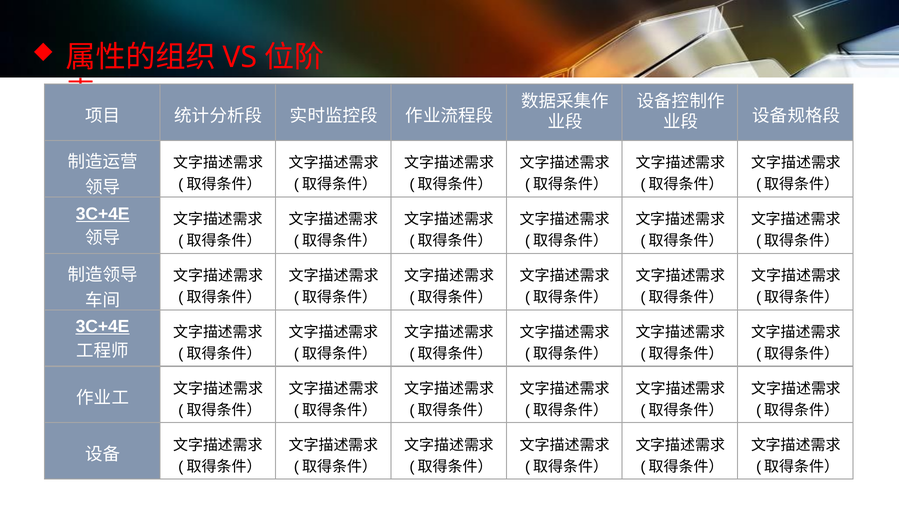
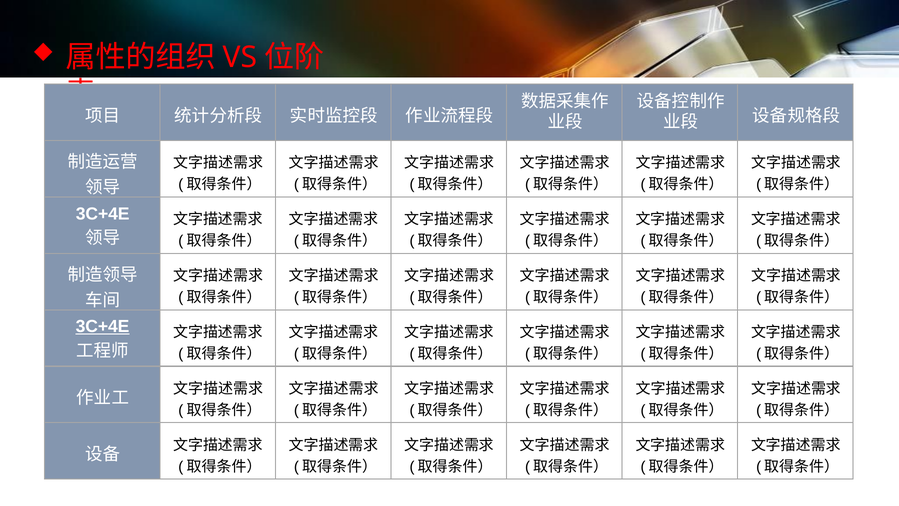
3C+4E underline: present -> none (103, 214)
